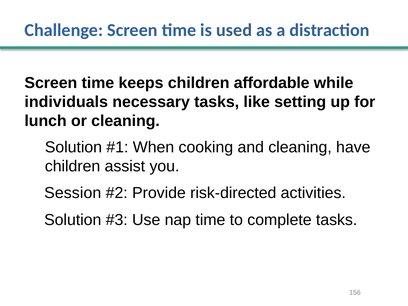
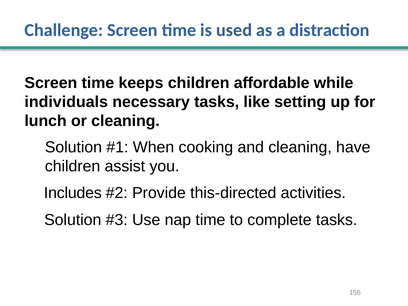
Session: Session -> Includes (73, 193)
risk-directed: risk-directed -> this-directed (233, 193)
